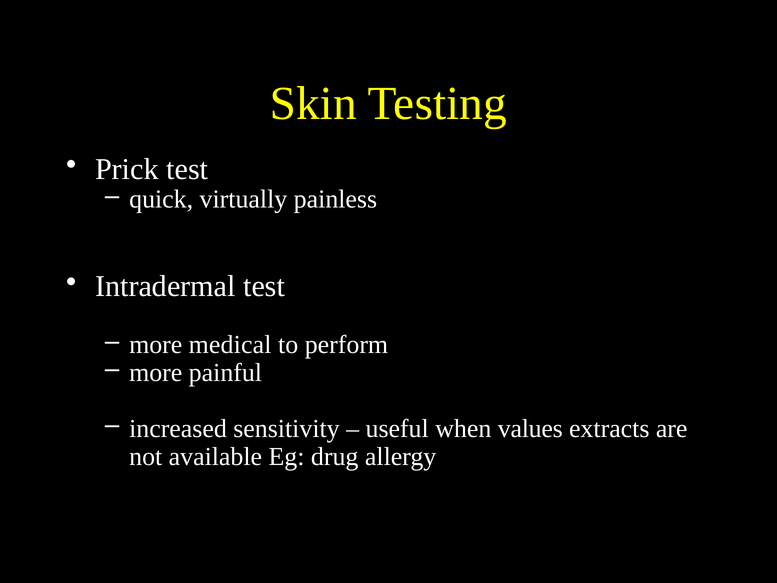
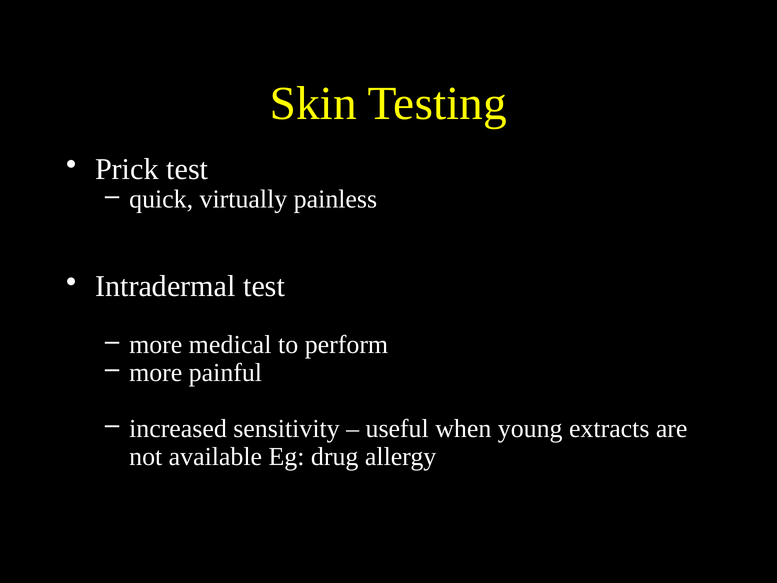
values: values -> young (530, 429)
